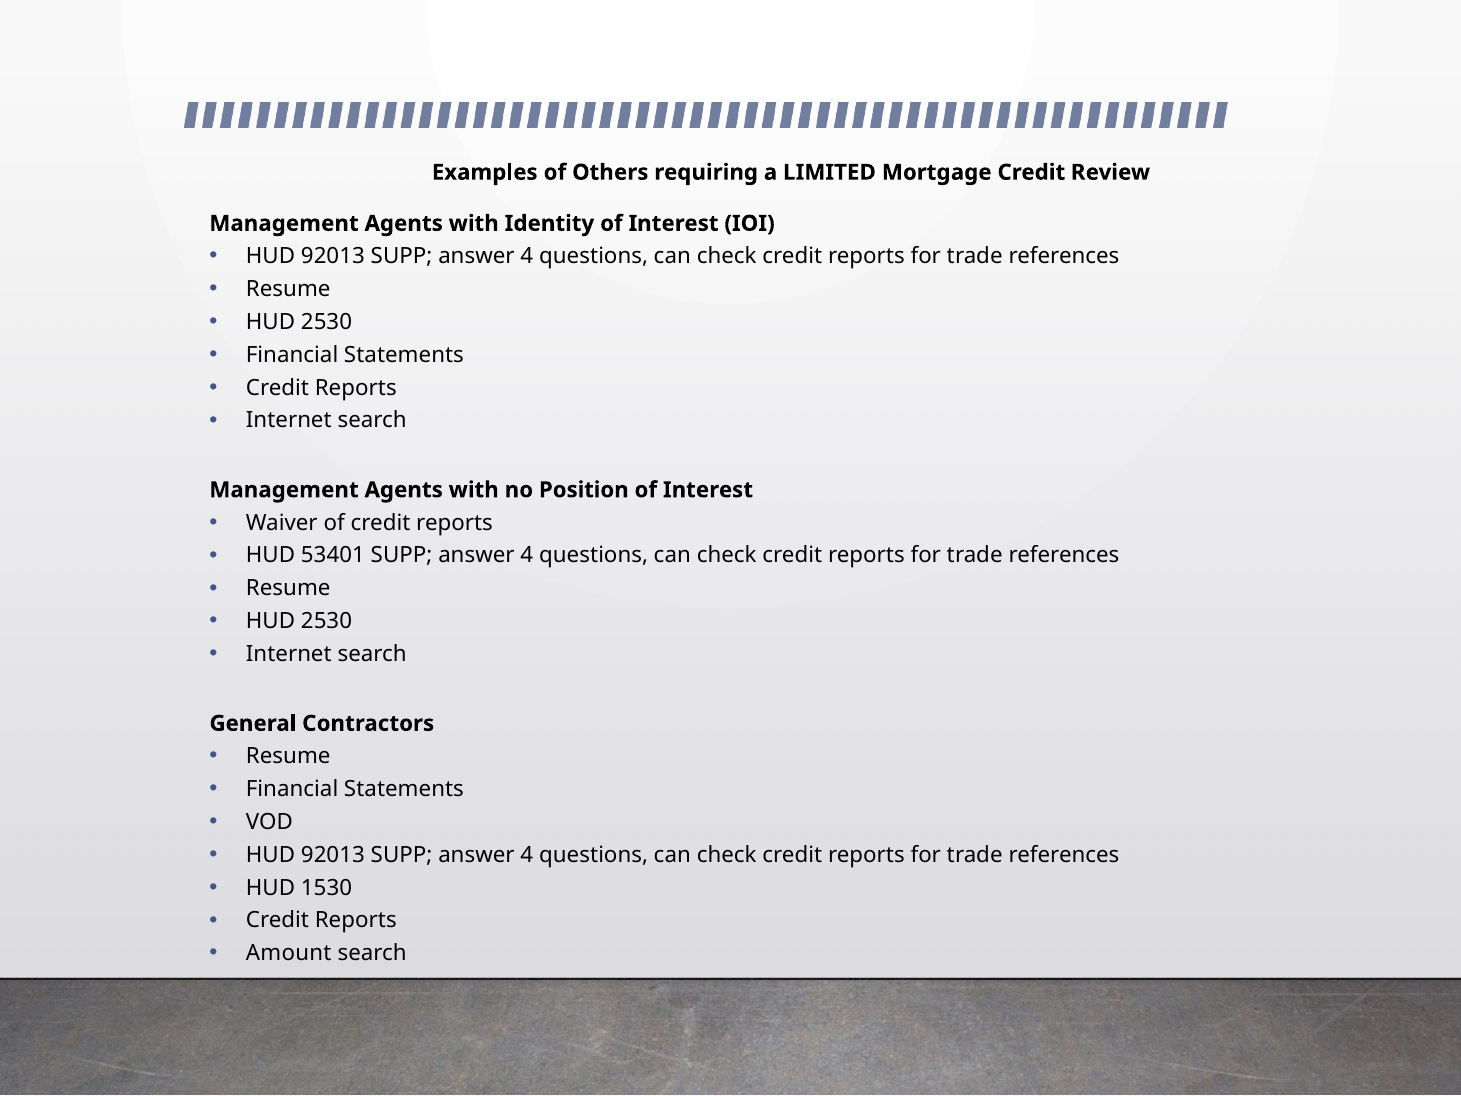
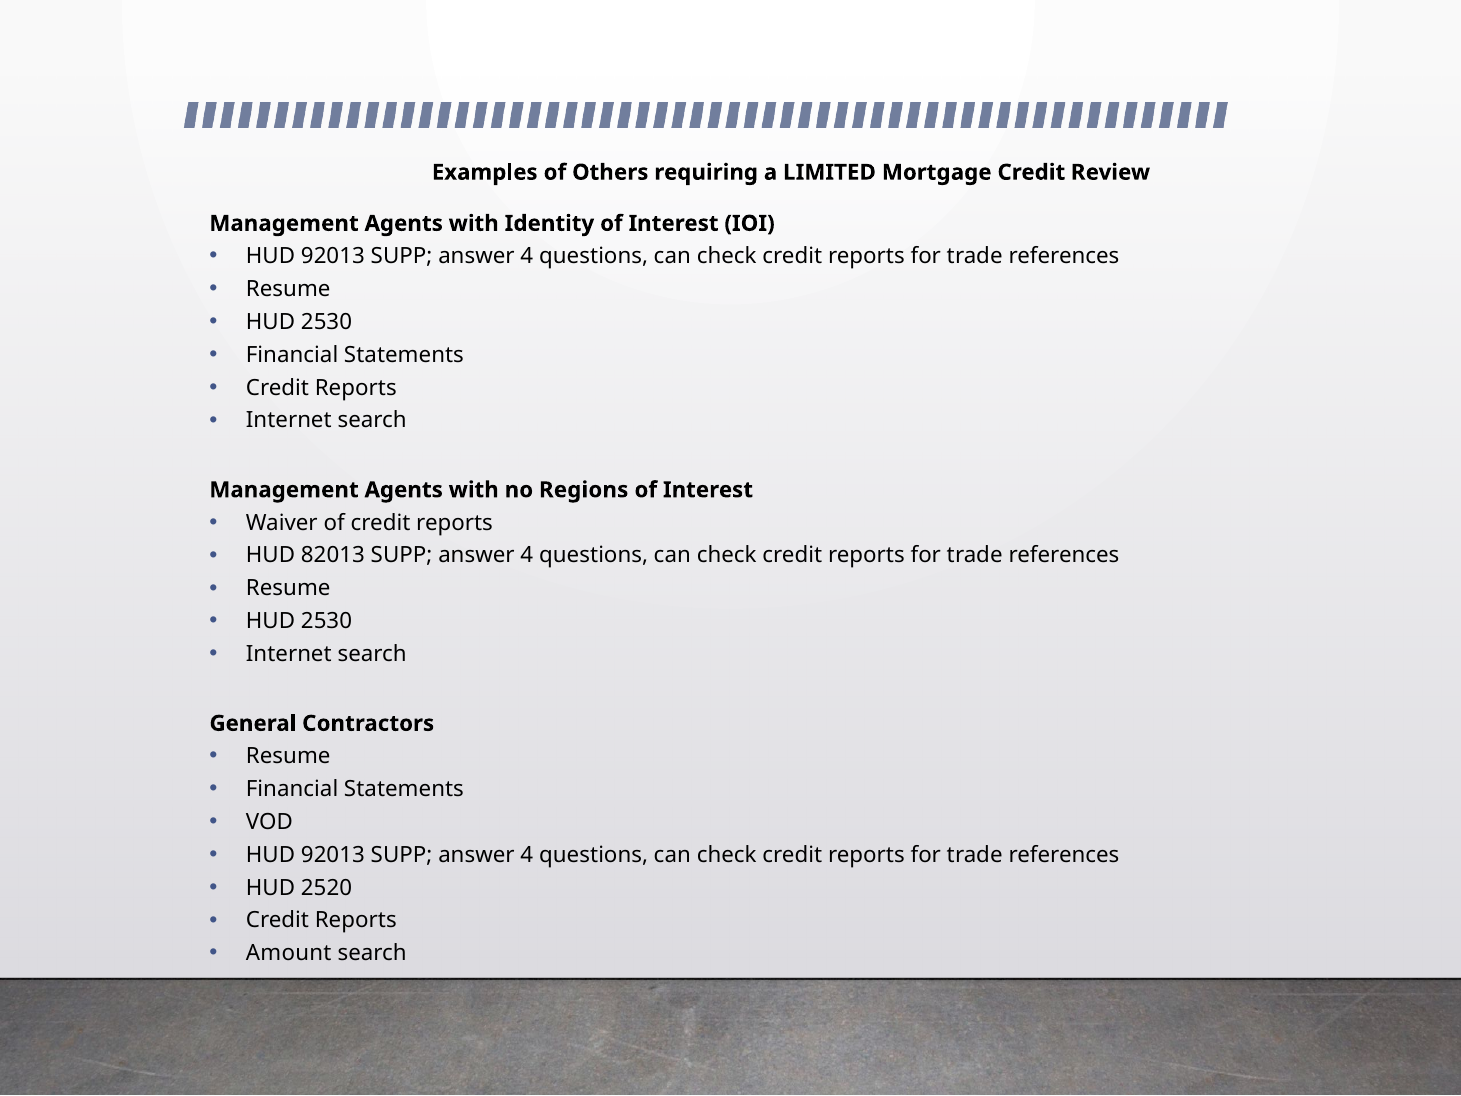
Position: Position -> Regions (584, 490)
53401: 53401 -> 82013 (333, 555)
1530: 1530 -> 2520 (327, 888)
